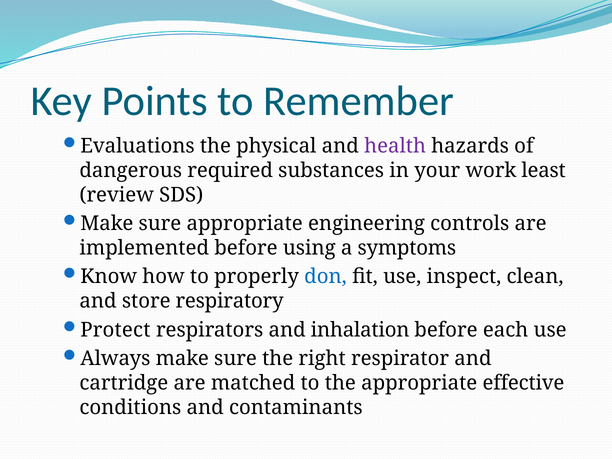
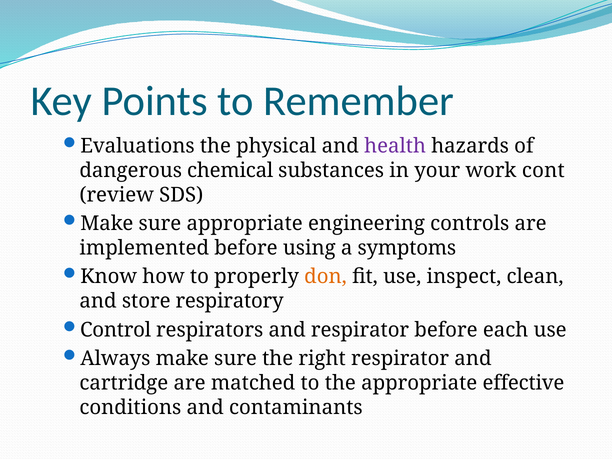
required: required -> chemical (230, 171)
least: least -> cont (543, 171)
don colour: blue -> orange (326, 277)
Protect: Protect -> Control (116, 330)
and inhalation: inhalation -> respirator (360, 330)
